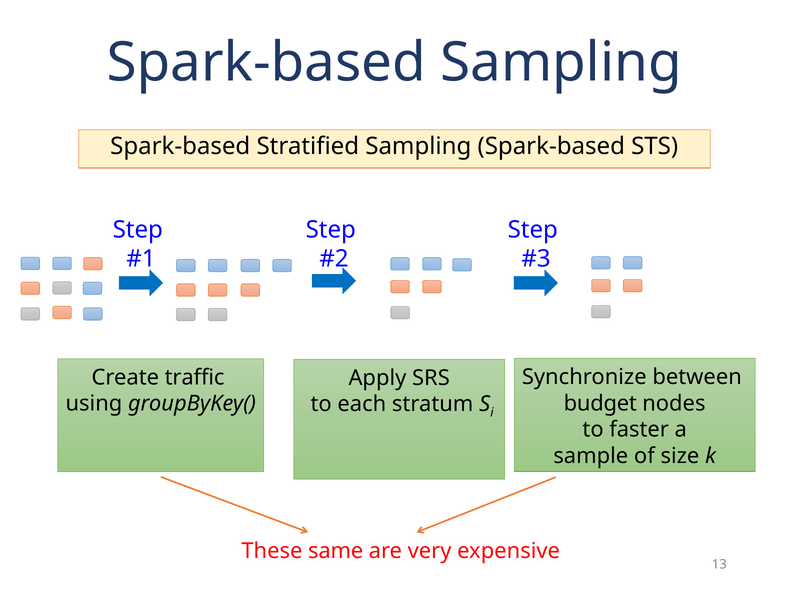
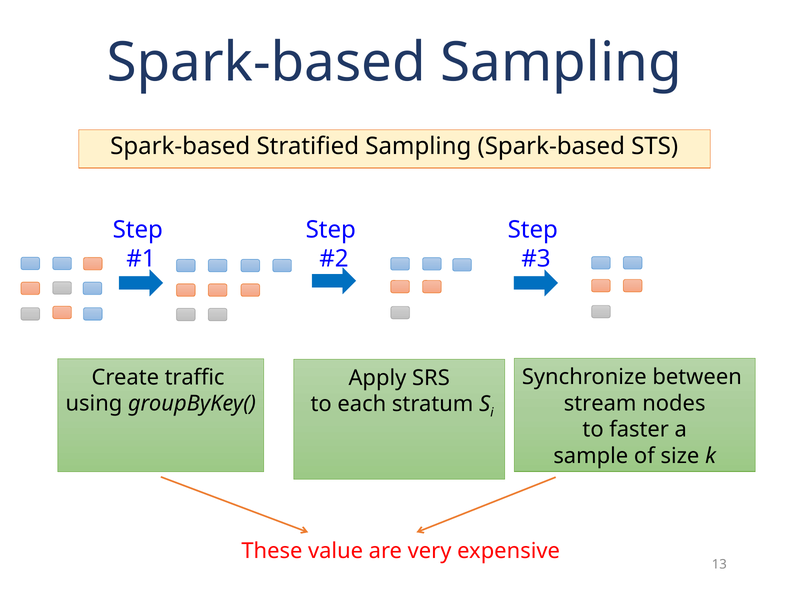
budget: budget -> stream (600, 403)
same: same -> value (336, 551)
